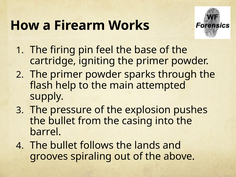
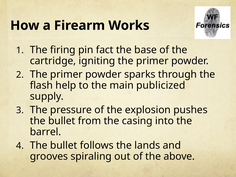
feel: feel -> fact (105, 50)
attempted: attempted -> publicized (161, 85)
